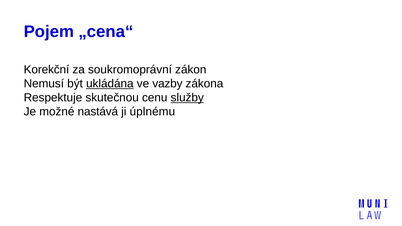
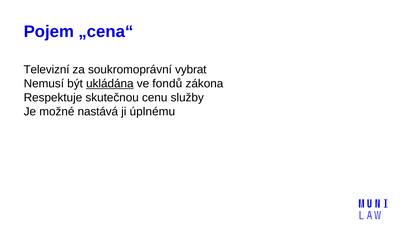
Korekční: Korekční -> Televizní (47, 70)
zákon: zákon -> vybrat (191, 70)
vazby: vazby -> fondů (167, 84)
služby underline: present -> none (187, 98)
